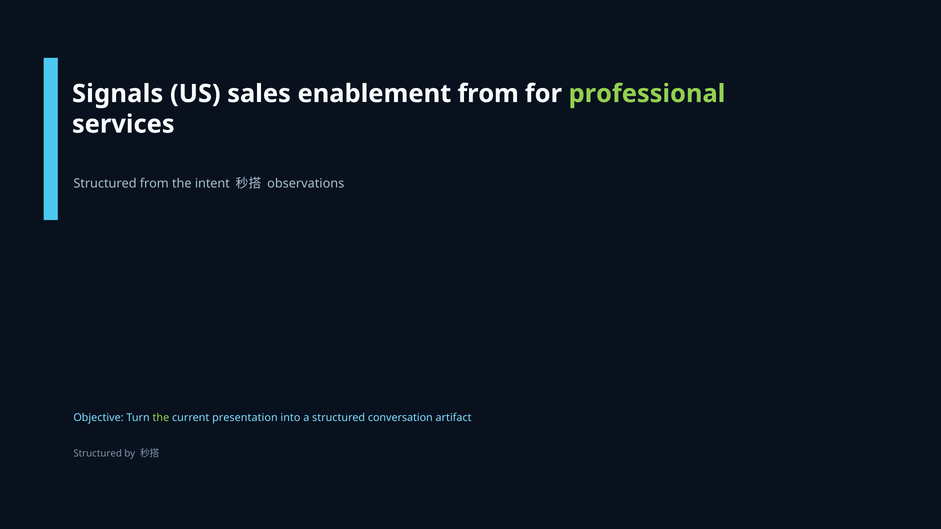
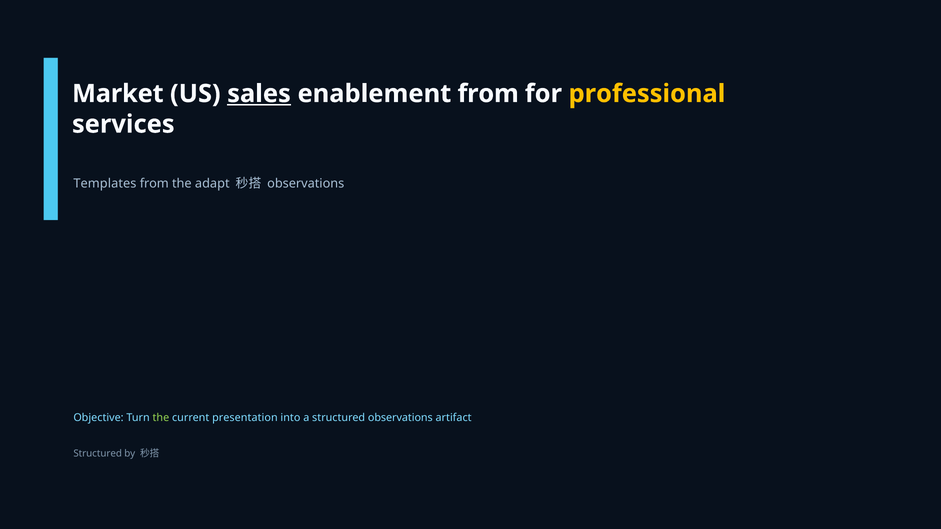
Signals: Signals -> Market (118, 94)
sales underline: none -> present (259, 94)
professional colour: light green -> yellow (647, 94)
Structured: Structured -> Templates (105, 184)
intent: intent -> adapt (212, 184)
structured conversation: conversation -> observations (400, 418)
